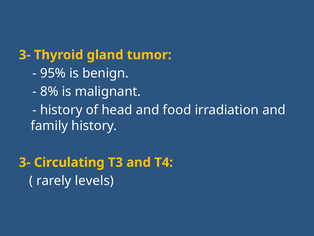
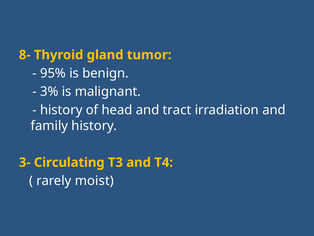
3-: 3- -> 8- (25, 55)
8%: 8% -> 3% (49, 91)
food: food -> tract (177, 110)
levels: levels -> moist (94, 180)
